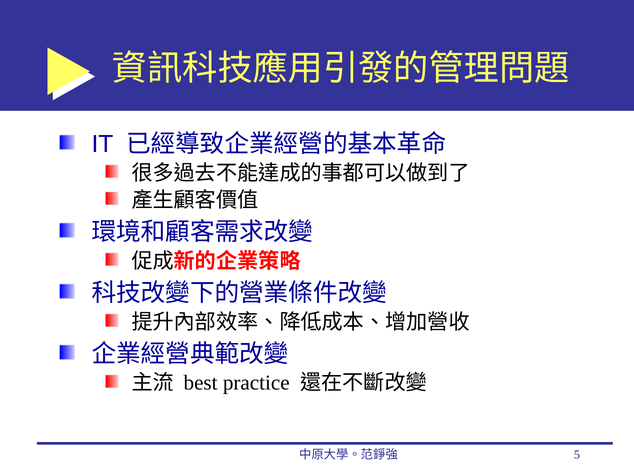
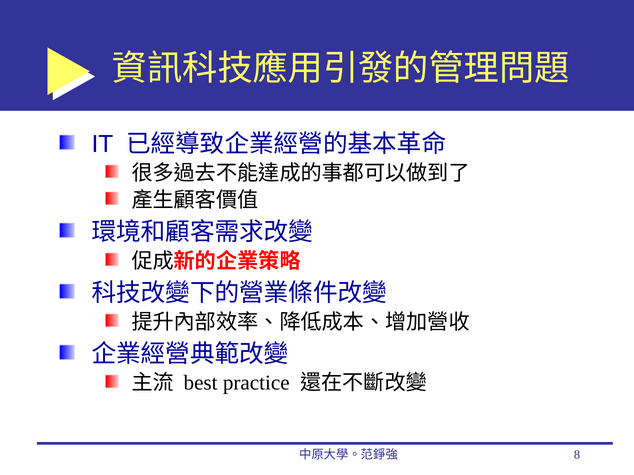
5: 5 -> 8 (577, 455)
